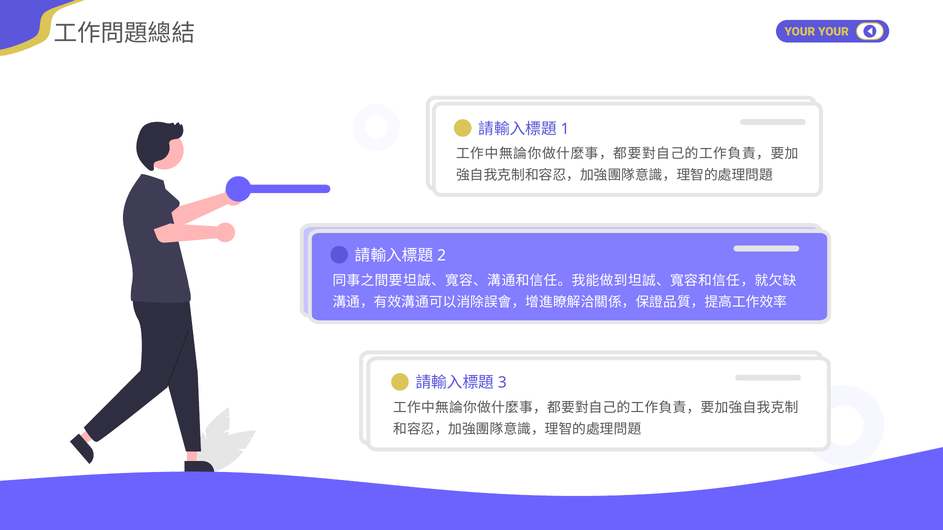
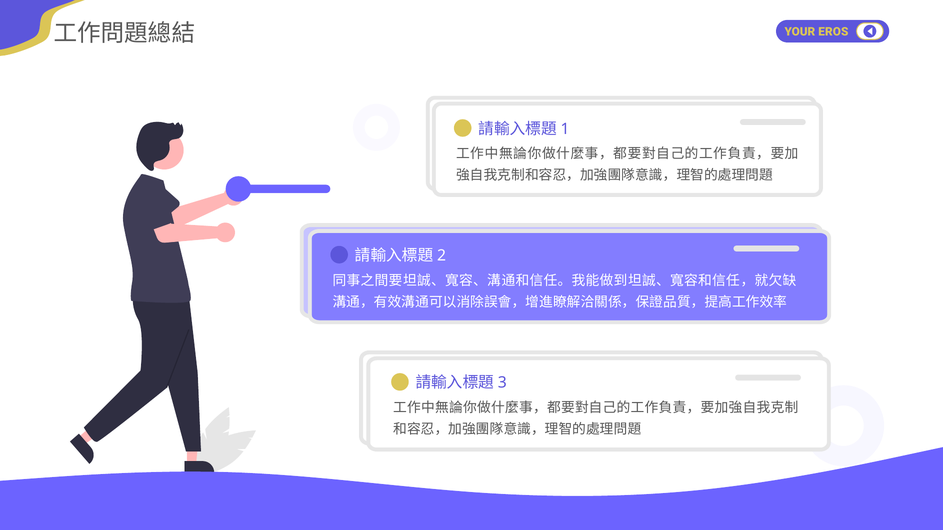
YOUR YOUR: YOUR -> EROS (833, 32)
